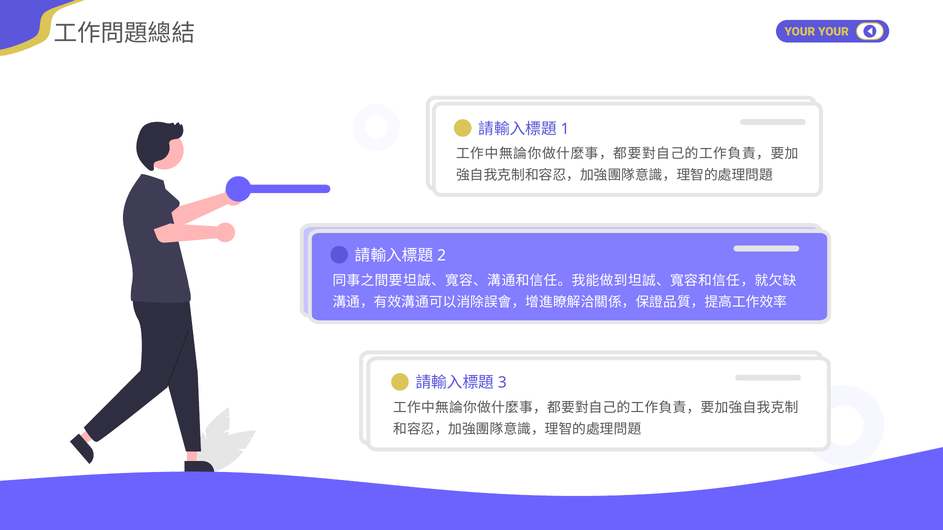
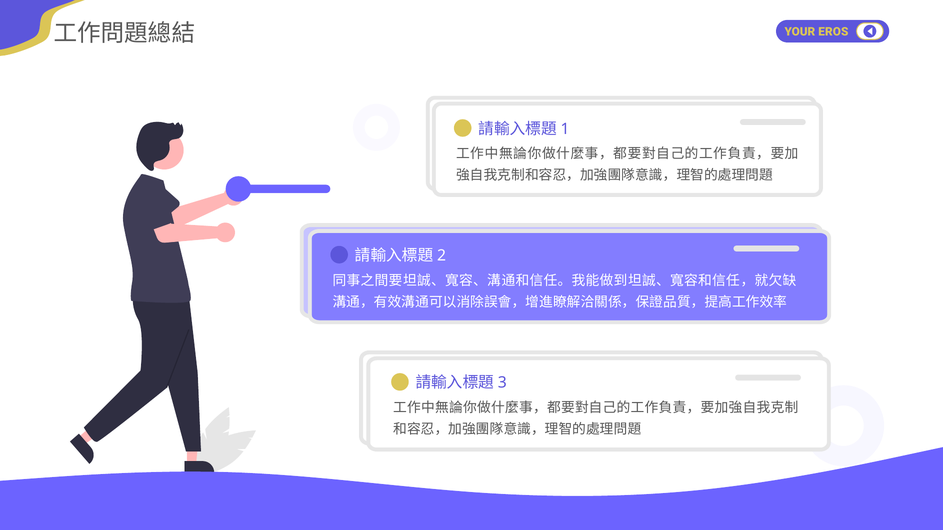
YOUR YOUR: YOUR -> EROS (833, 32)
